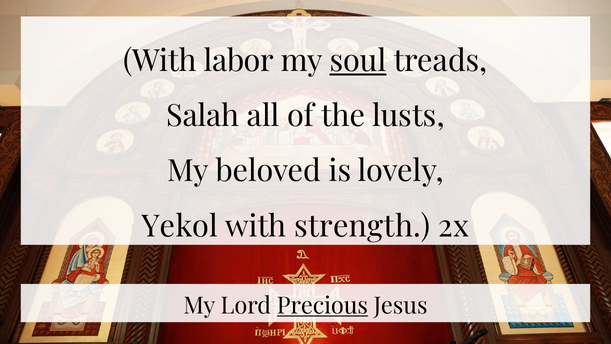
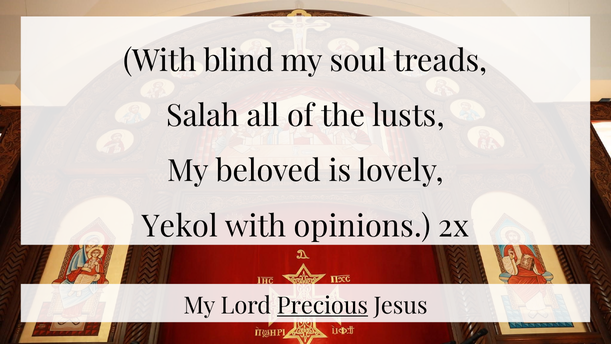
labor: labor -> blind (239, 61)
soul underline: present -> none (358, 61)
strength: strength -> opinions (362, 226)
